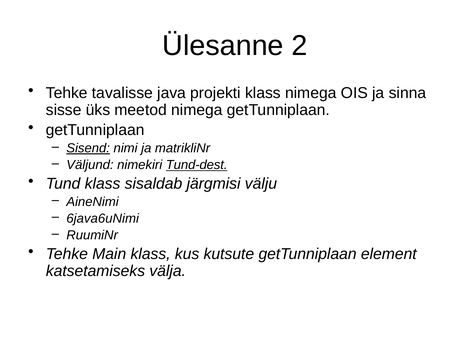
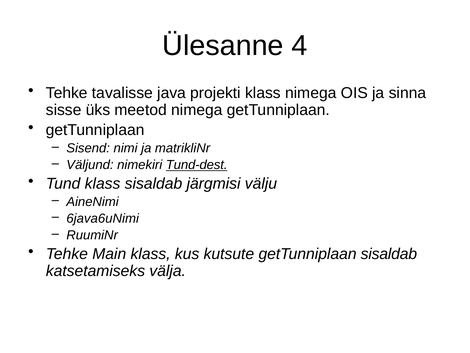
2: 2 -> 4 (300, 45)
Sisend underline: present -> none (88, 148)
getTunniplaan element: element -> sisaldab (389, 254)
